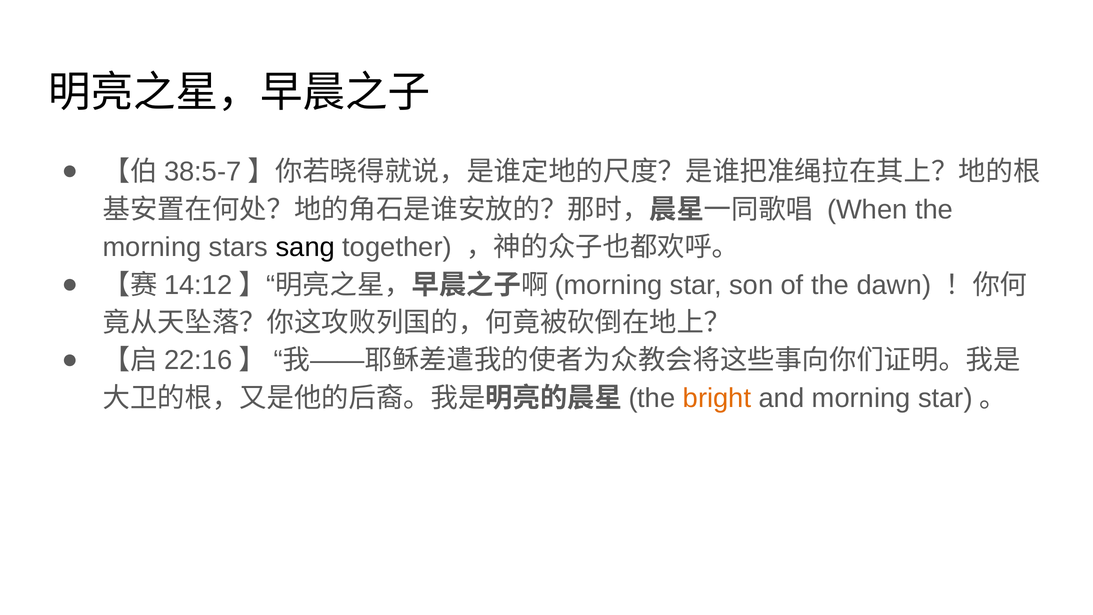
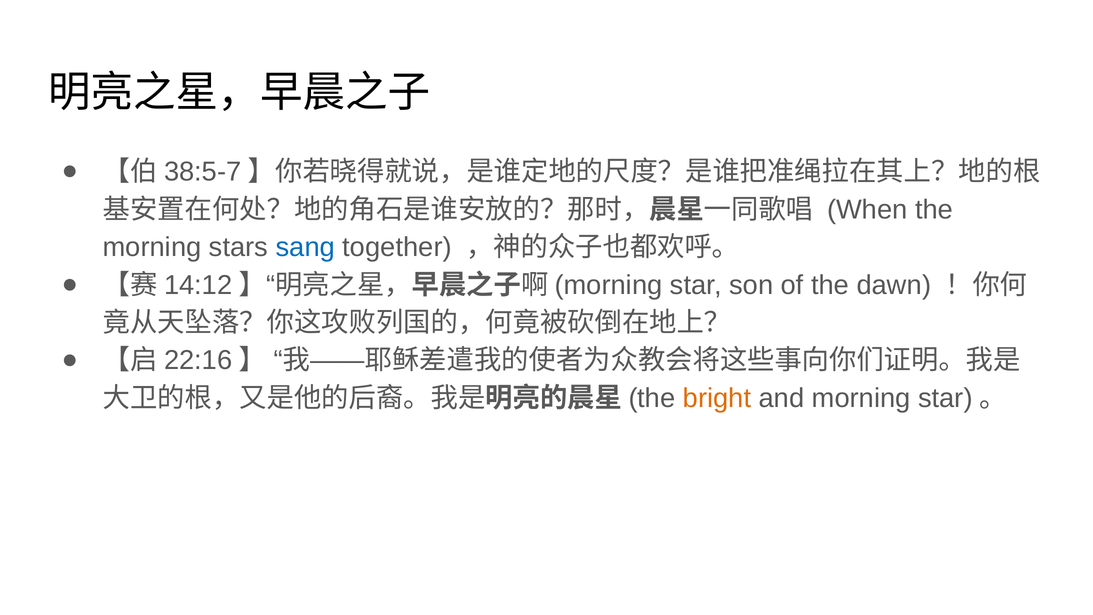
sang colour: black -> blue (305, 247)
